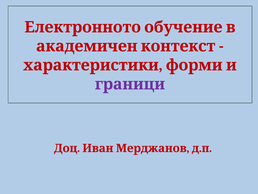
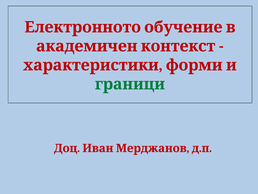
граници colour: purple -> green (130, 84)
